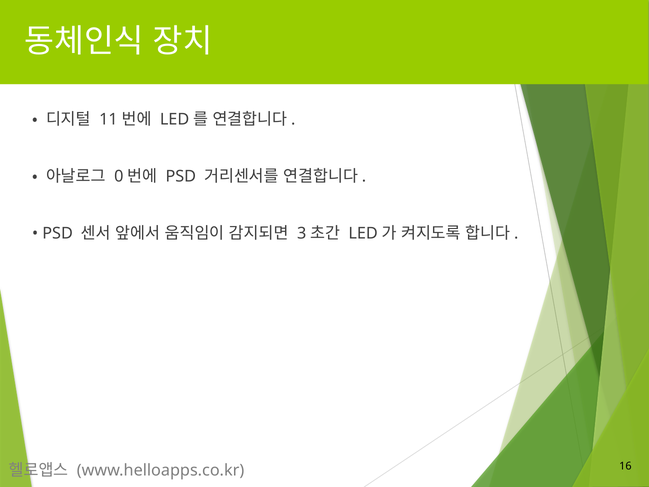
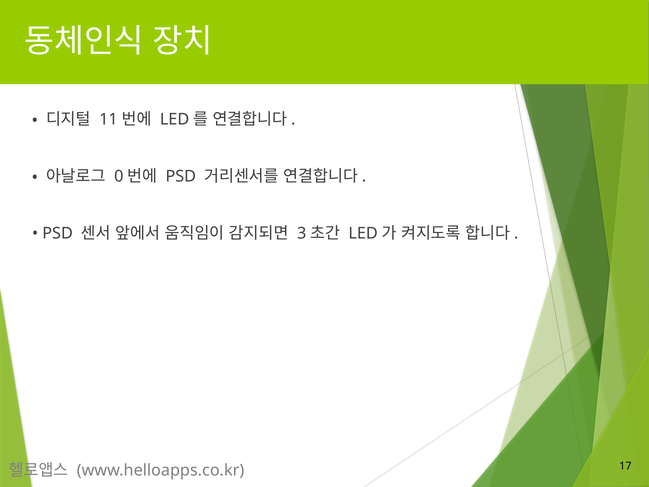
16: 16 -> 17 (625, 466)
